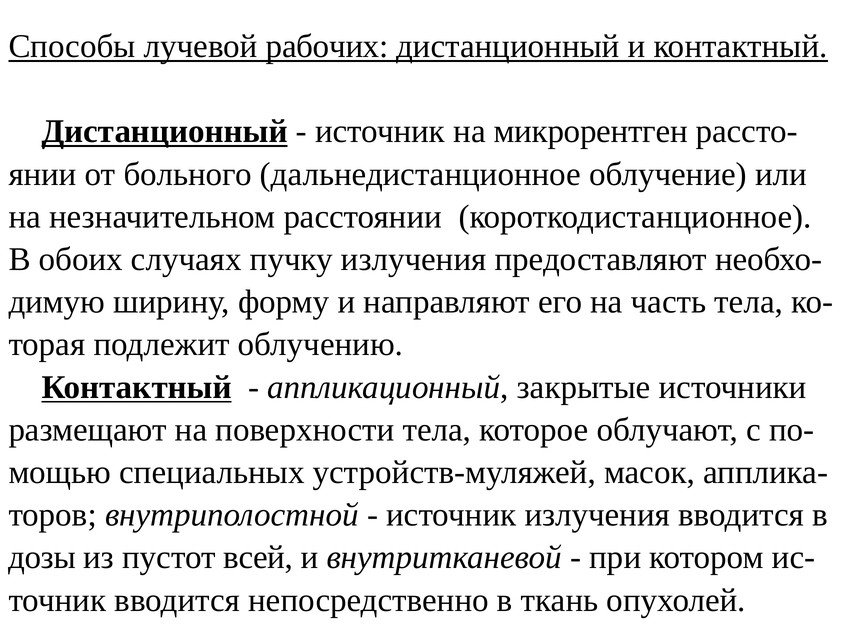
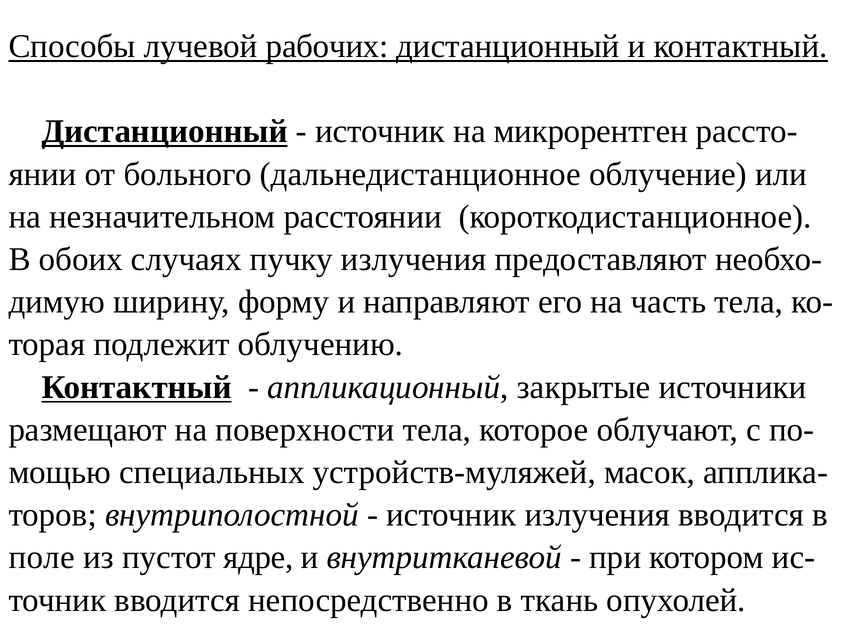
дозы: дозы -> поле (42, 557)
всей: всей -> ядре (258, 557)
